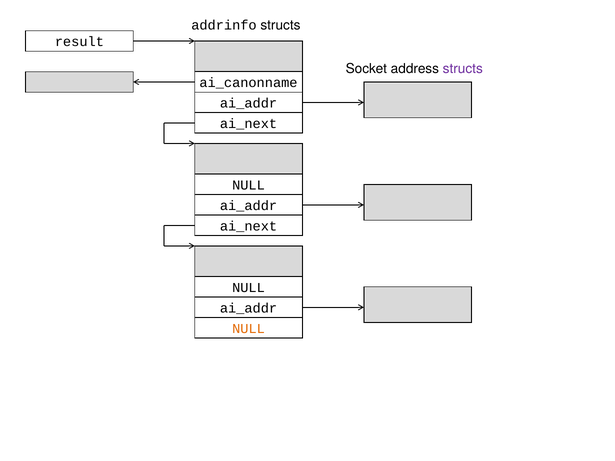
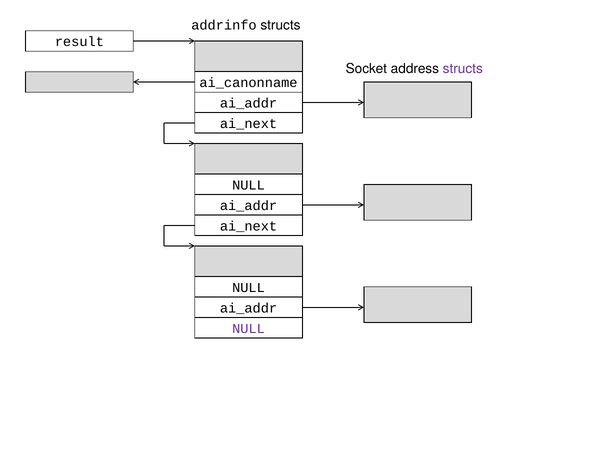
NULL colour: orange -> purple (249, 329)
